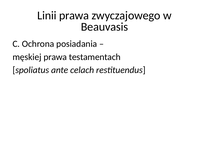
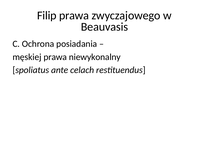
Linii: Linii -> Filip (47, 15)
testamentach: testamentach -> niewykonalny (95, 57)
